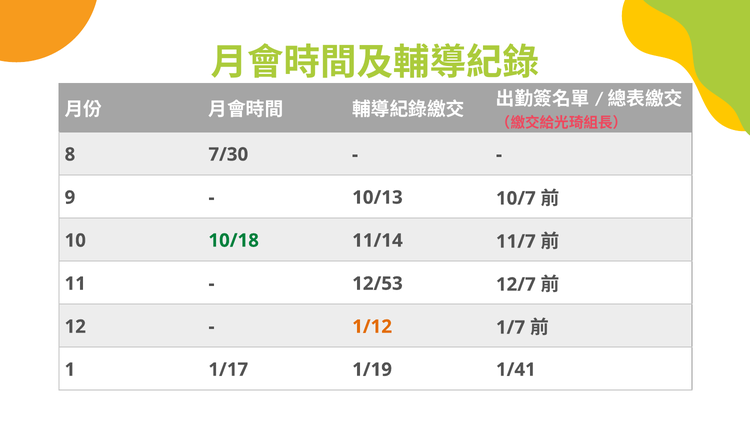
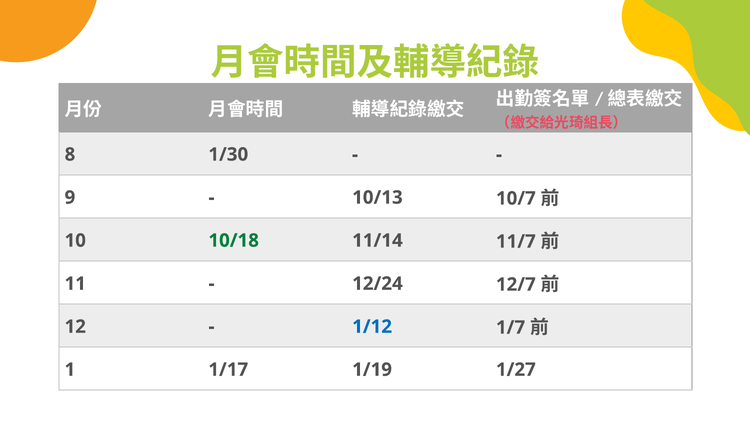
7/30: 7/30 -> 1/30 (228, 154)
12/53: 12/53 -> 12/24 (377, 284)
1/12 colour: orange -> blue (372, 327)
1/41: 1/41 -> 1/27 (516, 370)
